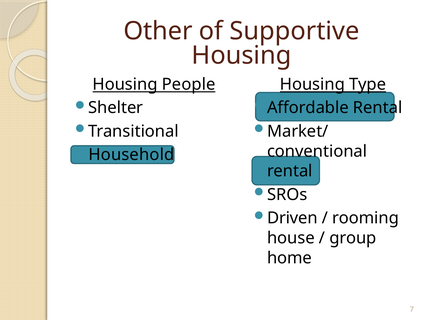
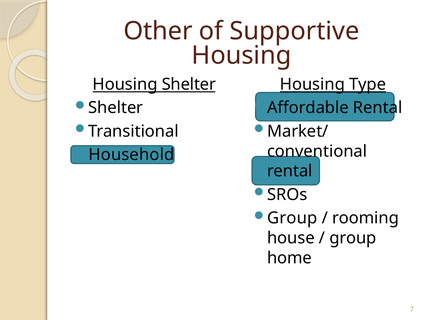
Housing People: People -> Shelter (189, 84)
Driven: Driven -> Group (292, 218)
